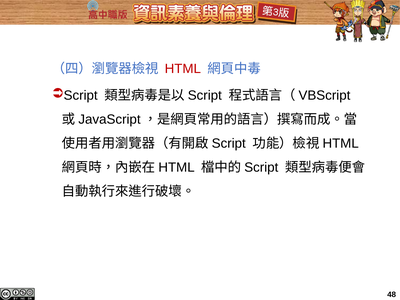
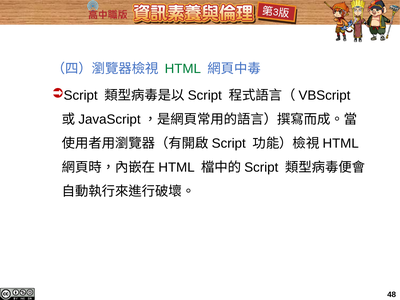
HTML colour: red -> green (183, 69)
